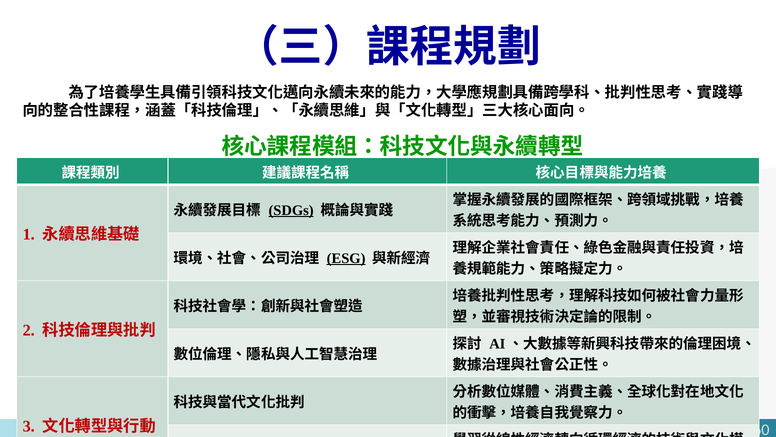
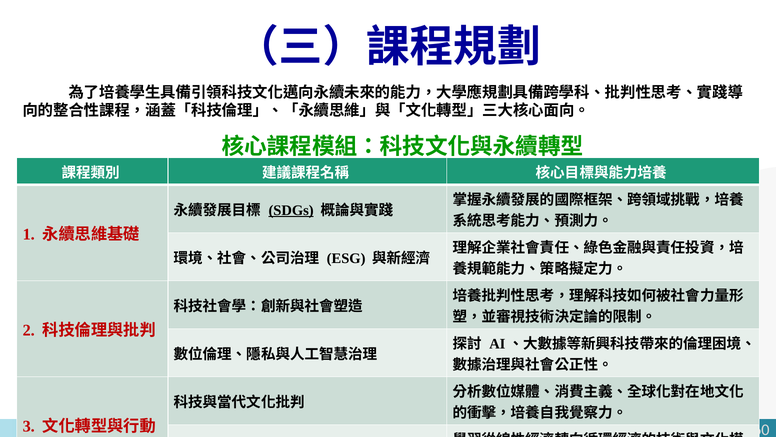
ESG underline: present -> none (346, 258)
